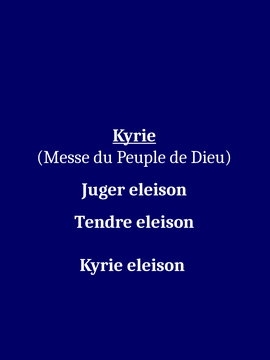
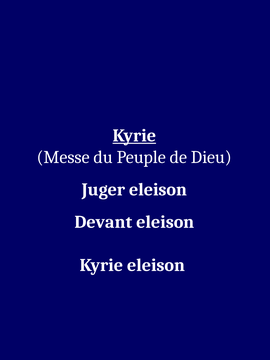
Tendre: Tendre -> Devant (103, 222)
